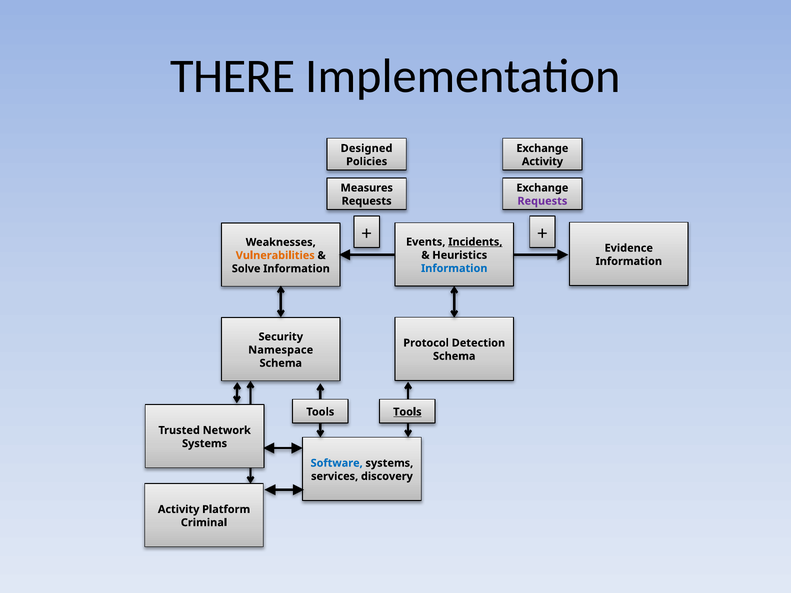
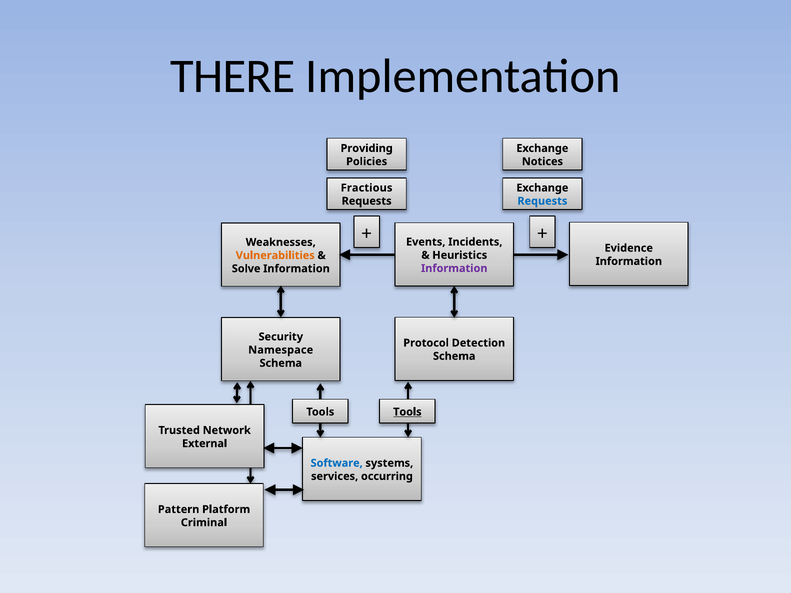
Designed: Designed -> Providing (367, 148)
Activity: Activity -> Notices (542, 162)
Measures: Measures -> Fractious (367, 188)
Requests colour: purple -> blue (542, 201)
Incidents underline: present -> none (475, 242)
Information colour: blue -> purple (454, 268)
Systems: Systems -> External (205, 444)
discovery: discovery -> occurring (387, 476)
Activity: Activity -> Pattern (179, 510)
